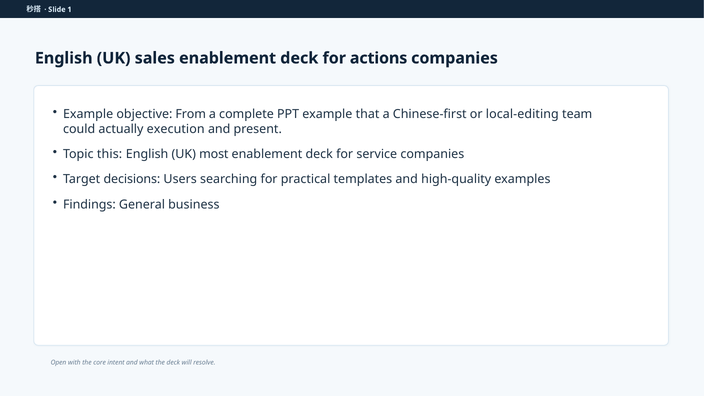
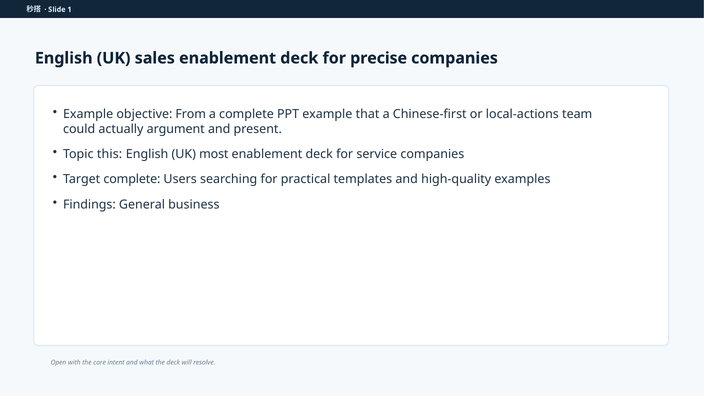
actions: actions -> precise (379, 58)
local-editing: local-editing -> local-actions (522, 114)
execution: execution -> argument (176, 129)
Target decisions: decisions -> complete (132, 179)
